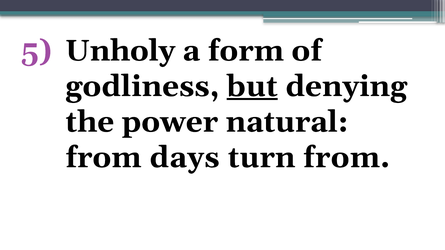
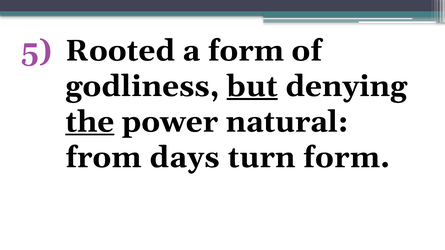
Unholy: Unholy -> Rooted (120, 51)
the underline: none -> present (90, 122)
turn from: from -> form (346, 158)
